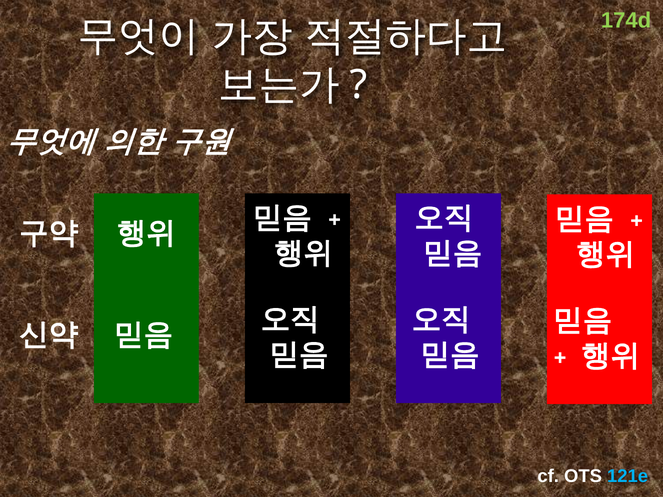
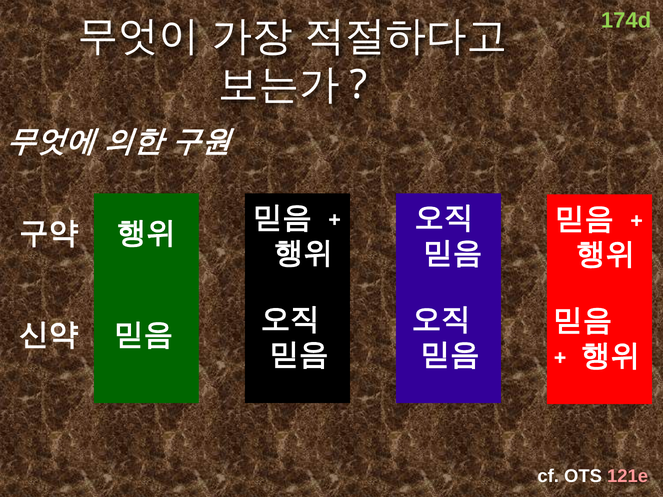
121e colour: light blue -> pink (628, 476)
